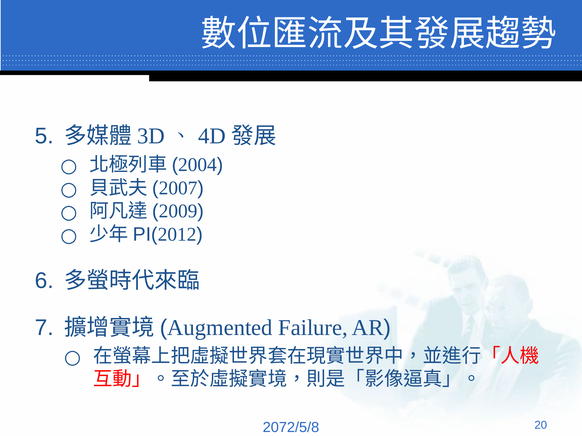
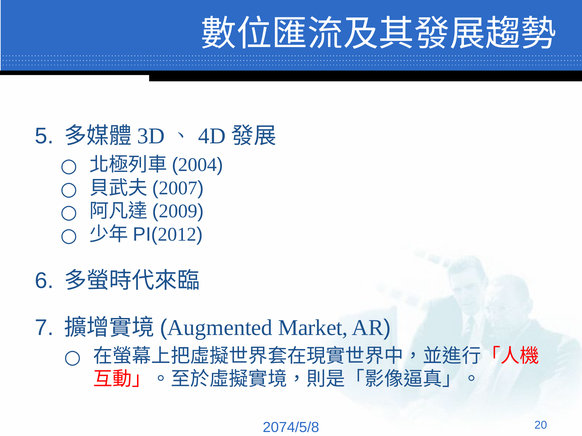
Failure: Failure -> Market (313, 328)
2072/5/8: 2072/5/8 -> 2074/5/8 (291, 428)
